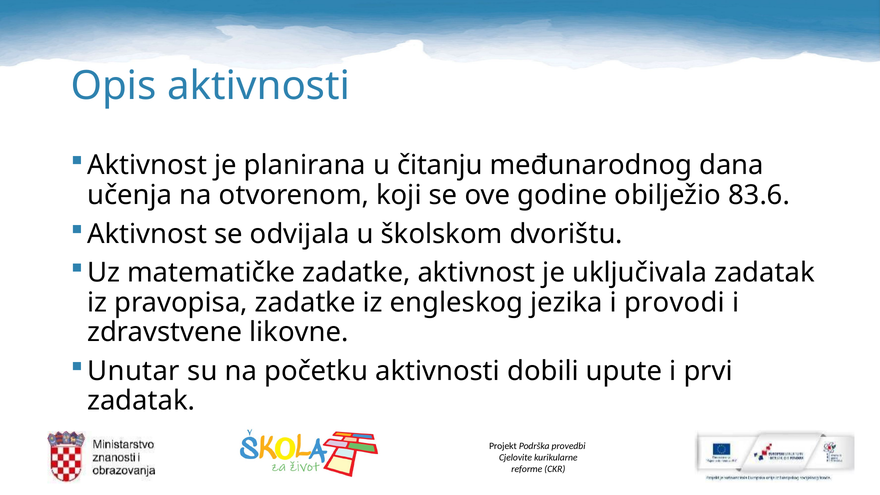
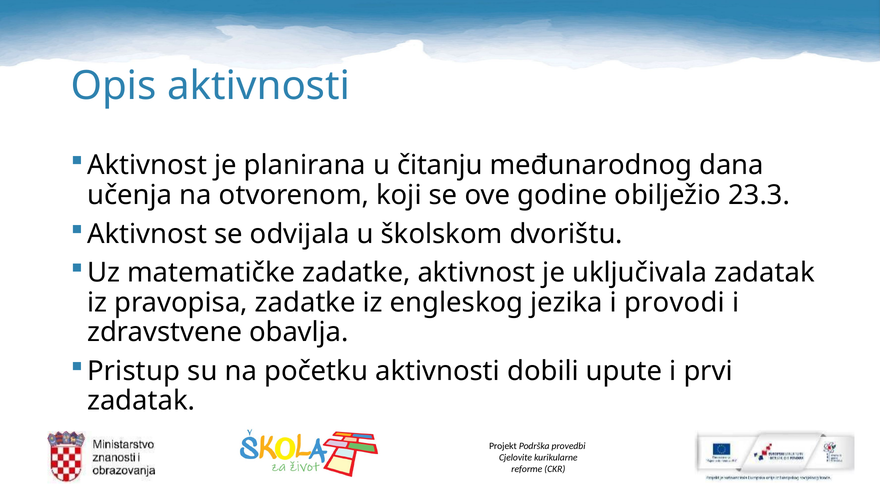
83.6: 83.6 -> 23.3 (759, 195)
likovne: likovne -> obavlja (299, 332)
Unutar: Unutar -> Pristup (134, 371)
